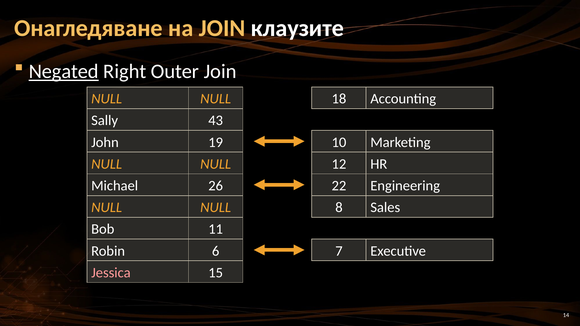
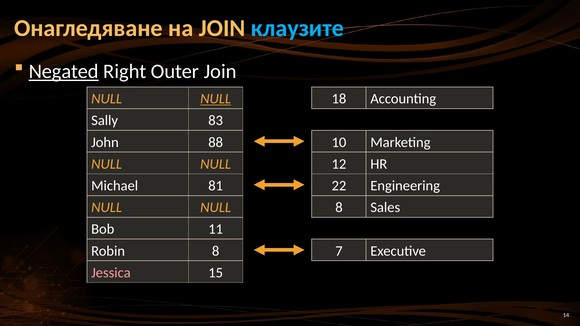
клаузите colour: white -> light blue (297, 28)
NULL underline: none -> present (216, 99)
43: 43 -> 83 (216, 121)
19: 19 -> 88 (216, 142)
26: 26 -> 81 (216, 186)
Robin 6: 6 -> 8 (216, 251)
